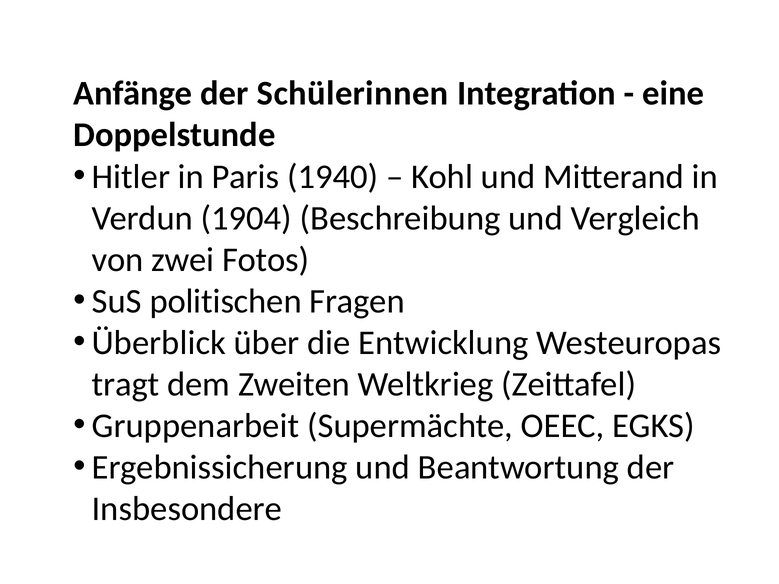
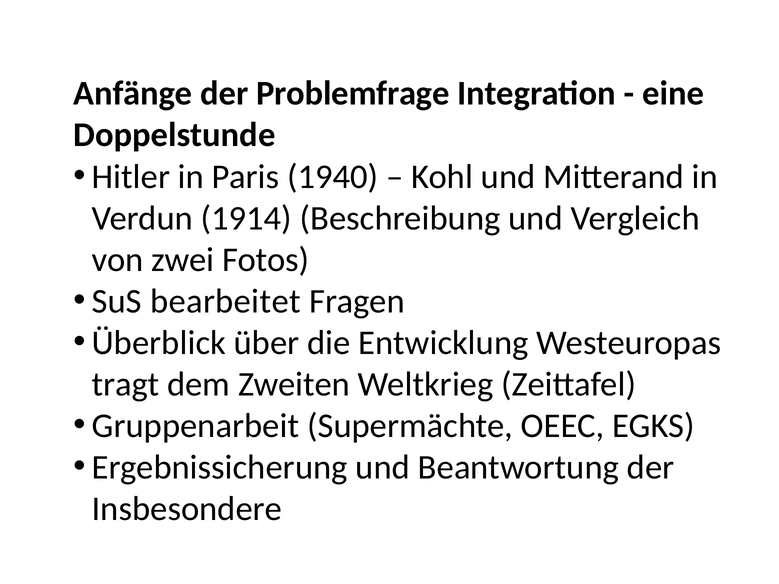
Schülerinnen: Schülerinnen -> Problemfrage (353, 94)
1904: 1904 -> 1914 (246, 218)
politischen: politischen -> bearbeitet (225, 301)
